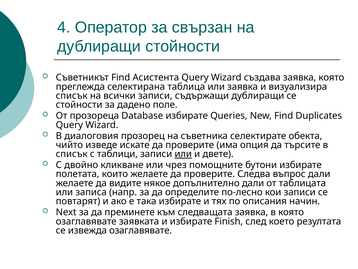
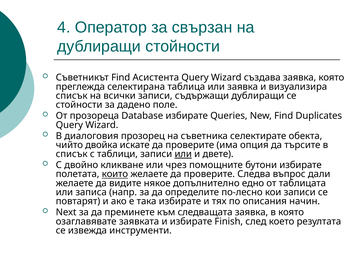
изведе: изведе -> двойка (101, 145)
които underline: none -> present (115, 174)
допълнително дали: дали -> едно (253, 183)
извежда озаглавявате: озаглавявате -> инструменти (140, 230)
